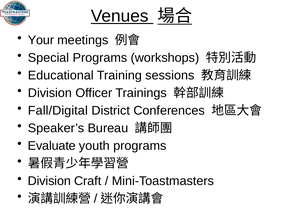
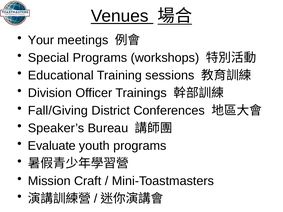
Fall/Digital: Fall/Digital -> Fall/Giving (58, 111)
Division: Division -> Mission (49, 181)
